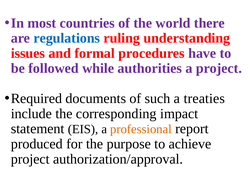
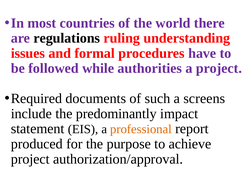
regulations colour: blue -> black (67, 38)
treaties: treaties -> screens (204, 99)
corresponding: corresponding -> predominantly (116, 114)
